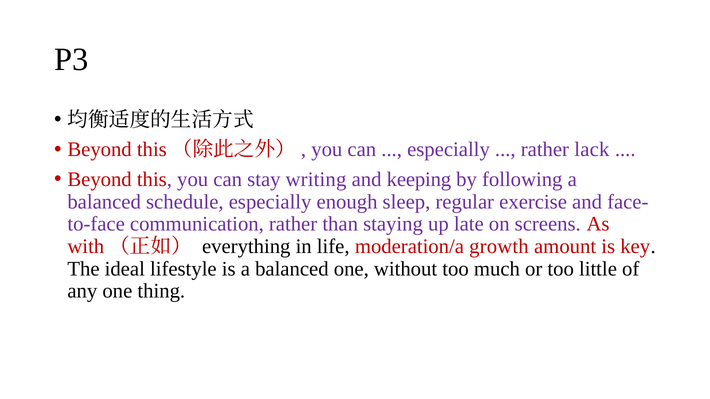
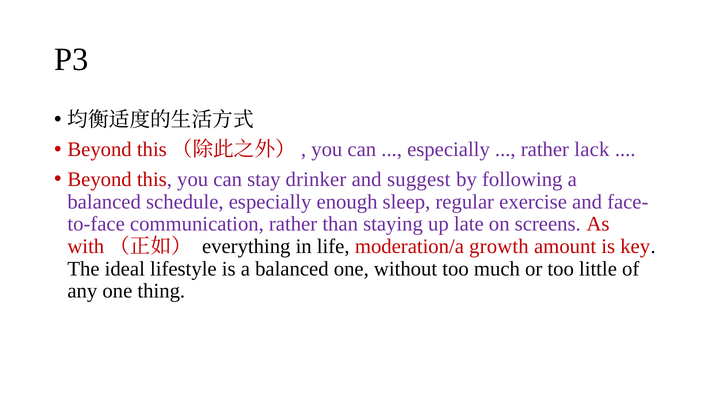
writing: writing -> drinker (316, 180)
keeping: keeping -> suggest (419, 180)
